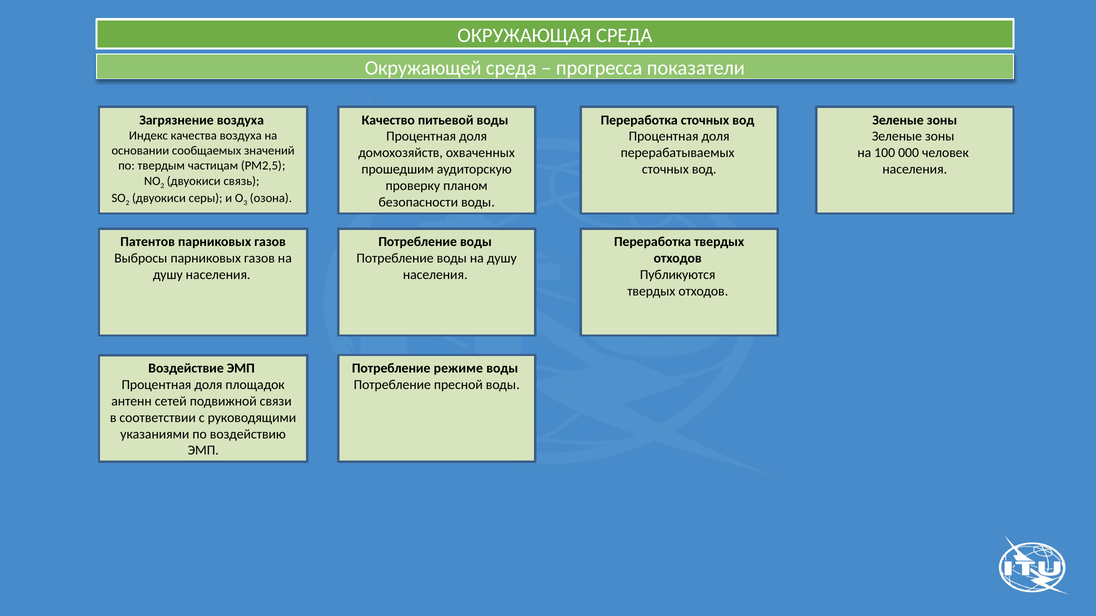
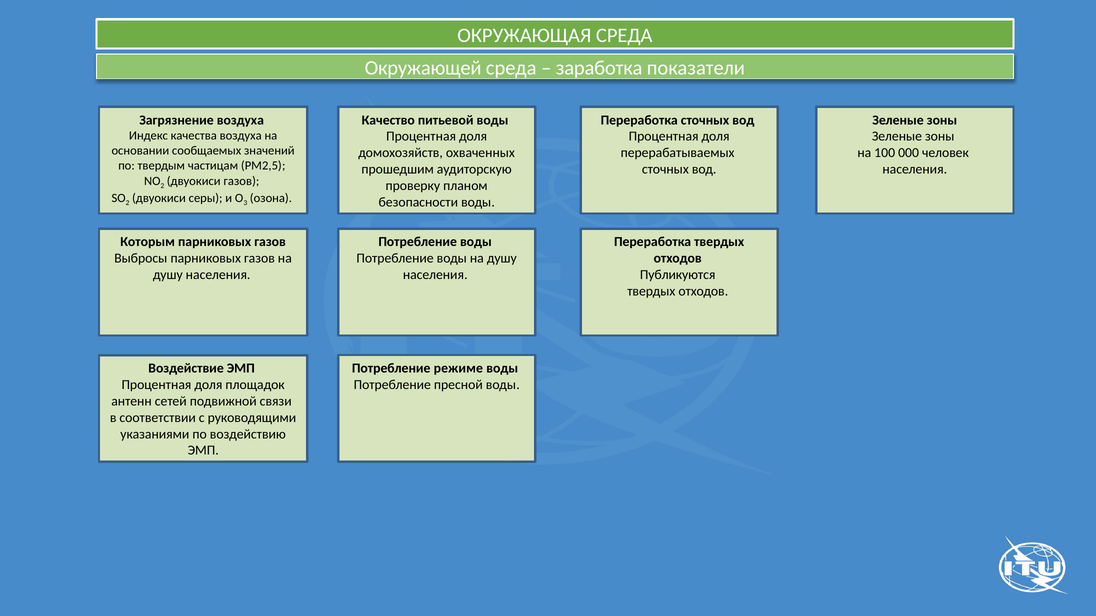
прогресса: прогресса -> заработка (599, 68)
двуокиси связь: связь -> газов (241, 181)
Патентов: Патентов -> Которым (148, 242)
